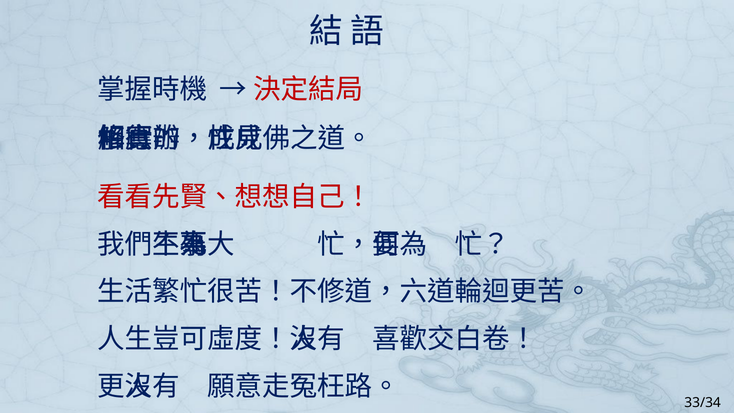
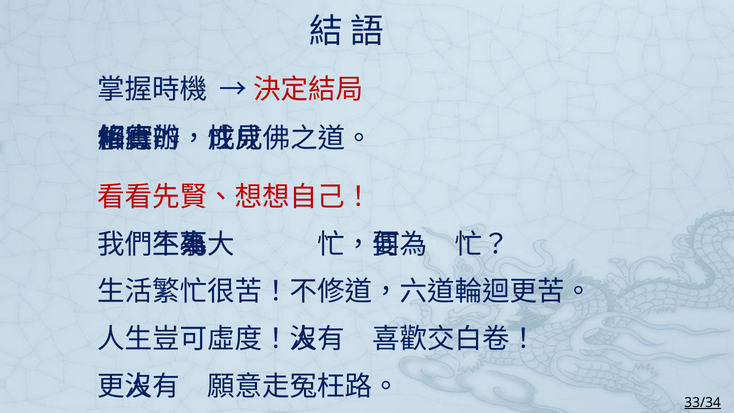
33/34 underline: none -> present (703, 403)
